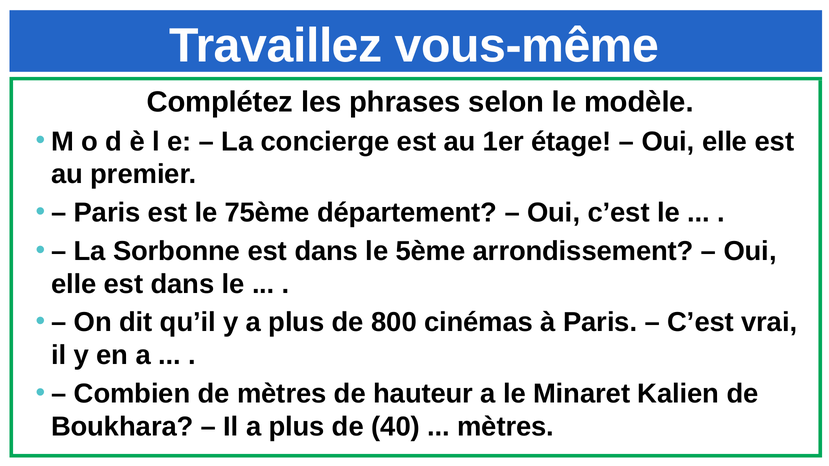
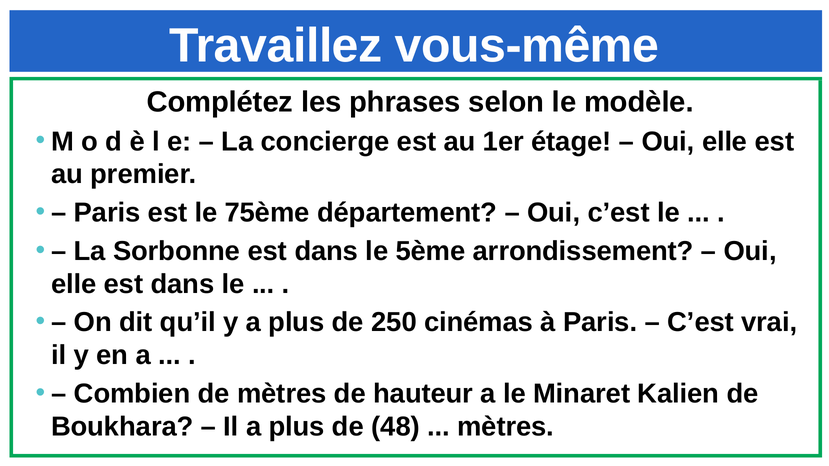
800: 800 -> 250 (394, 323)
40: 40 -> 48 (396, 427)
